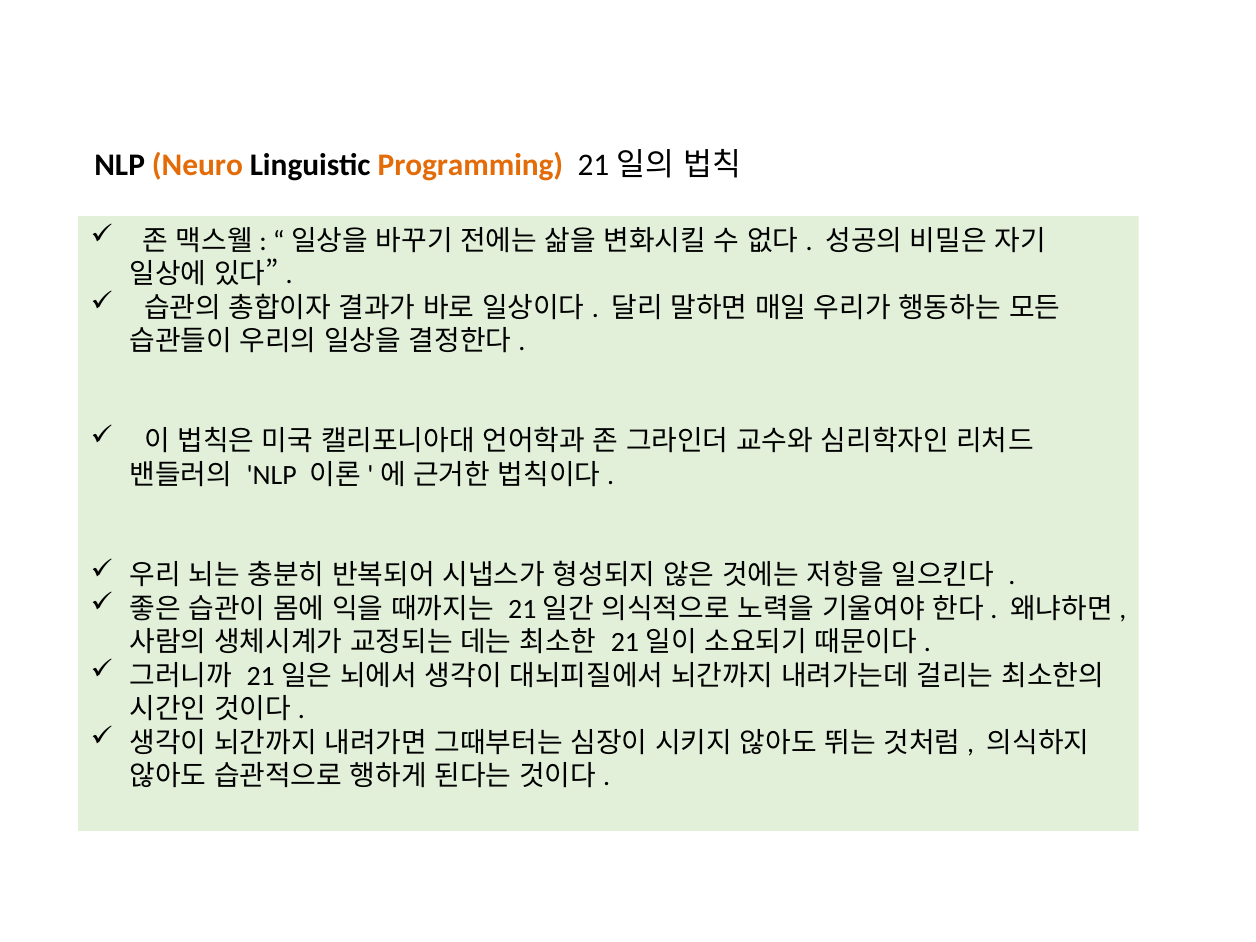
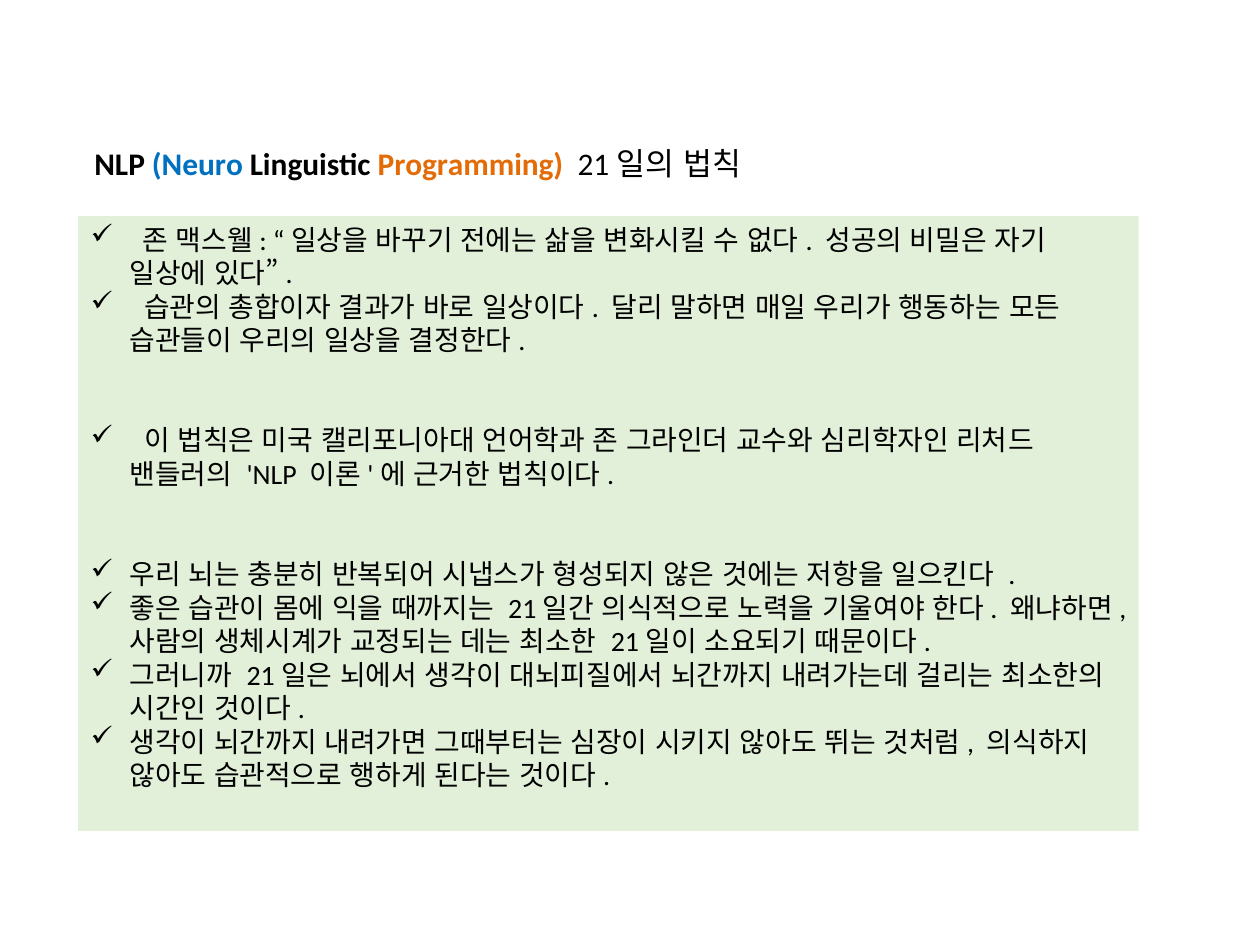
Neuro colour: orange -> blue (197, 165)
